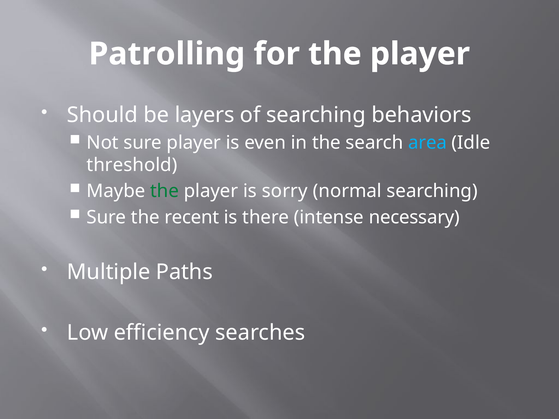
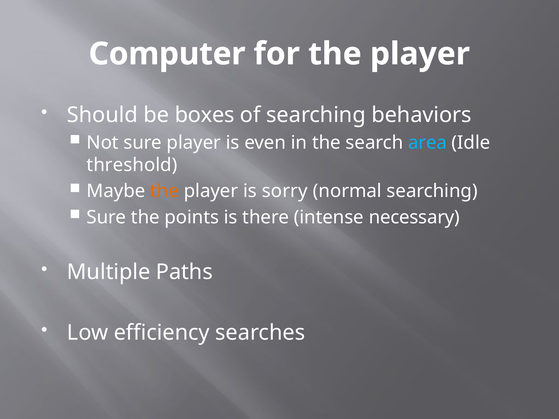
Patrolling: Patrolling -> Computer (167, 54)
layers: layers -> boxes (205, 115)
the colour: green -> orange (165, 191)
recent: recent -> points (192, 217)
